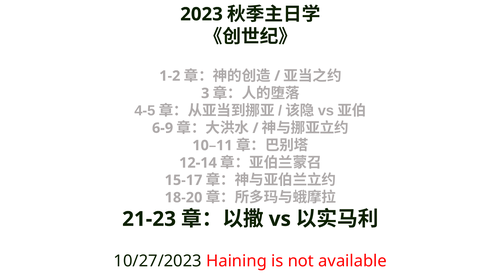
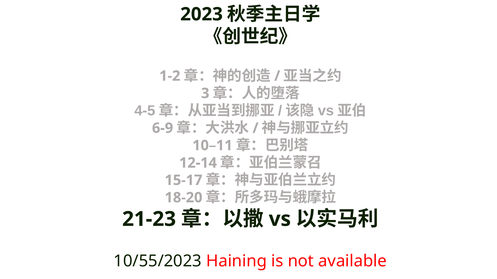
10/27/2023: 10/27/2023 -> 10/55/2023 (158, 261)
